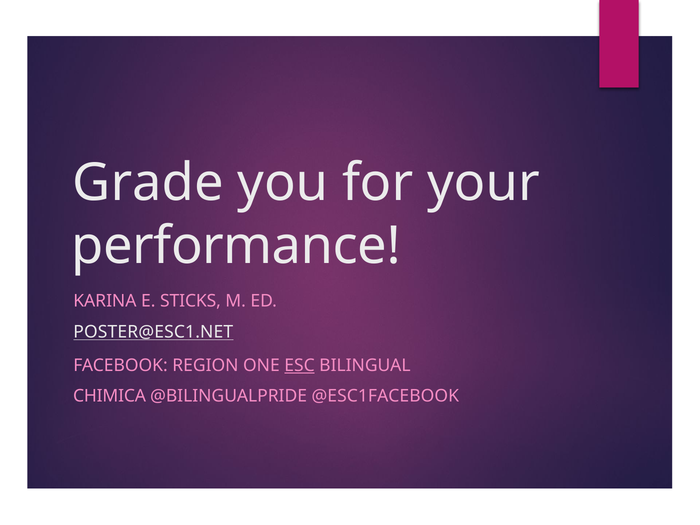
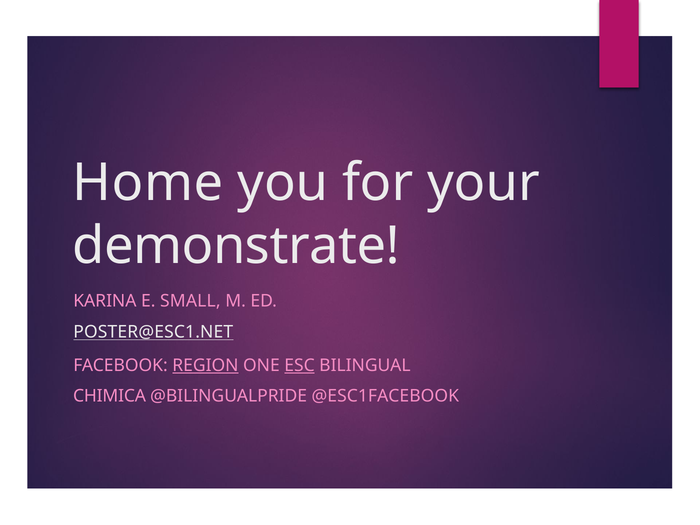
Grade: Grade -> Home (148, 183)
performance: performance -> demonstrate (236, 246)
STICKS: STICKS -> SMALL (190, 301)
REGION underline: none -> present (205, 365)
